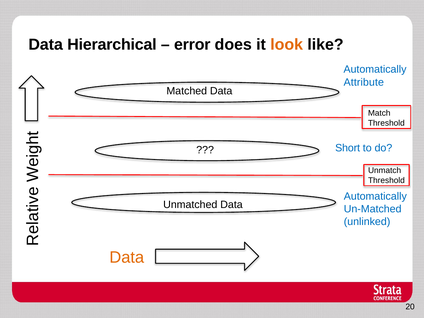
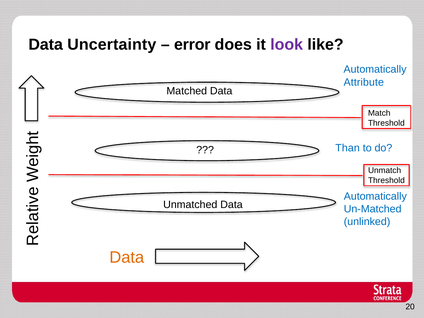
Hierarchical: Hierarchical -> Uncertainty (112, 45)
look colour: orange -> purple (287, 45)
Short: Short -> Than (348, 148)
